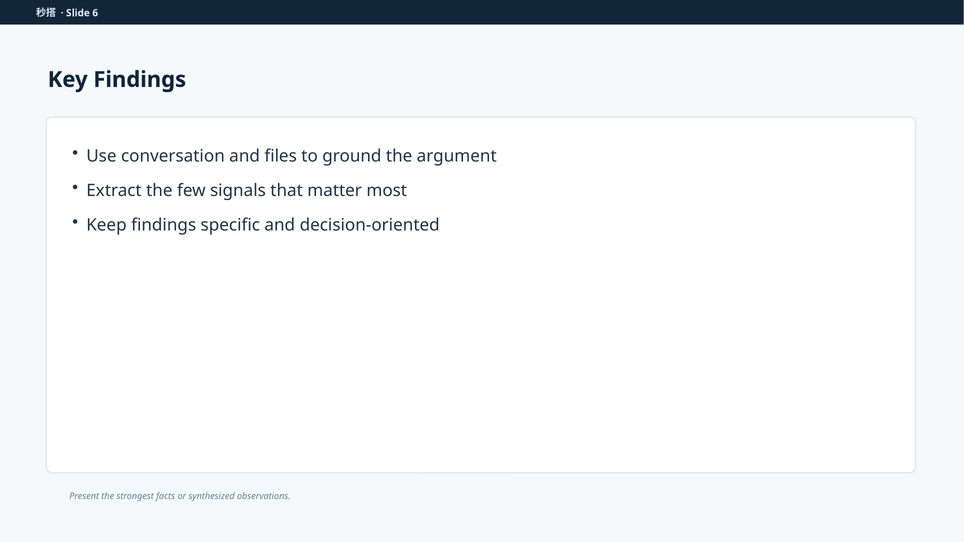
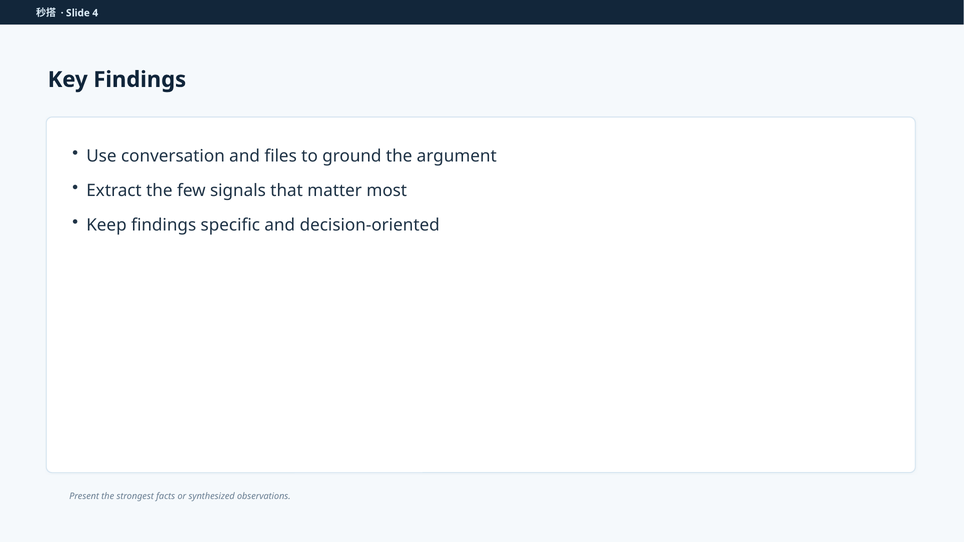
6: 6 -> 4 (95, 13)
